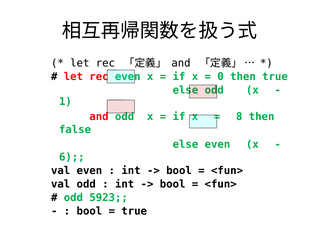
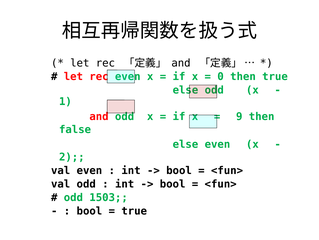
8: 8 -> 9 (239, 116)
6: 6 -> 2 (72, 157)
5923: 5923 -> 1503 (109, 197)
